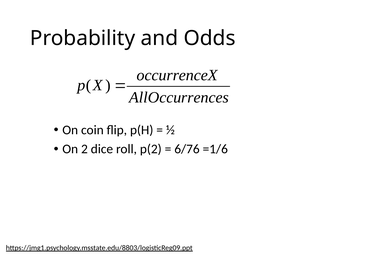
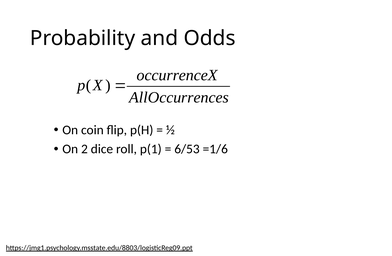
p(2: p(2 -> p(1 (151, 149)
6/76: 6/76 -> 6/53 (187, 149)
